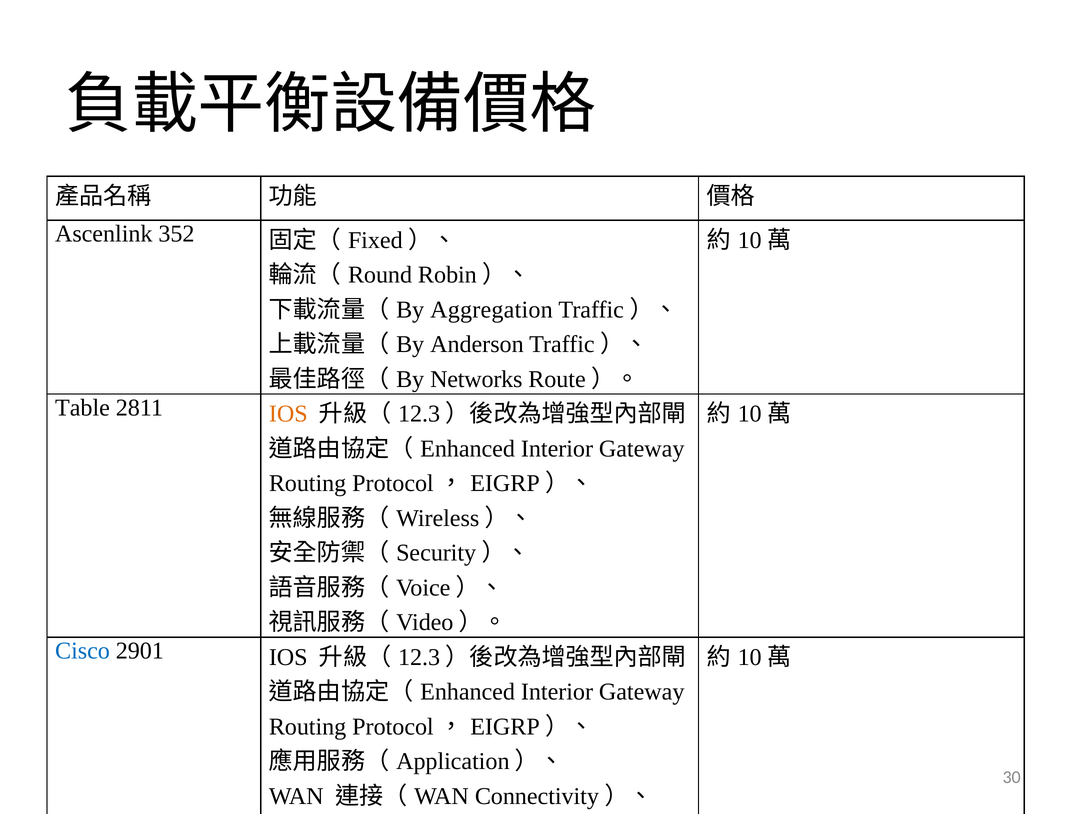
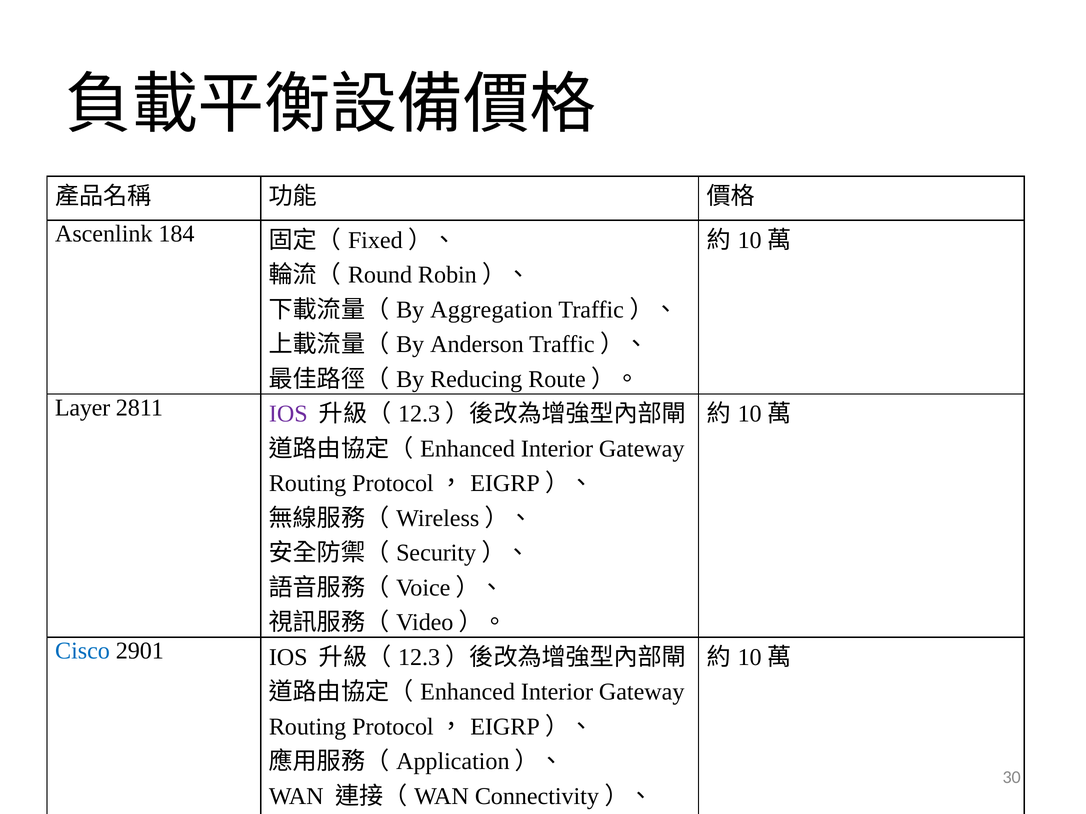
352: 352 -> 184 (176, 234)
Networks: Networks -> Reducing (476, 379)
Table: Table -> Layer (83, 408)
IOS colour: orange -> purple (288, 414)
